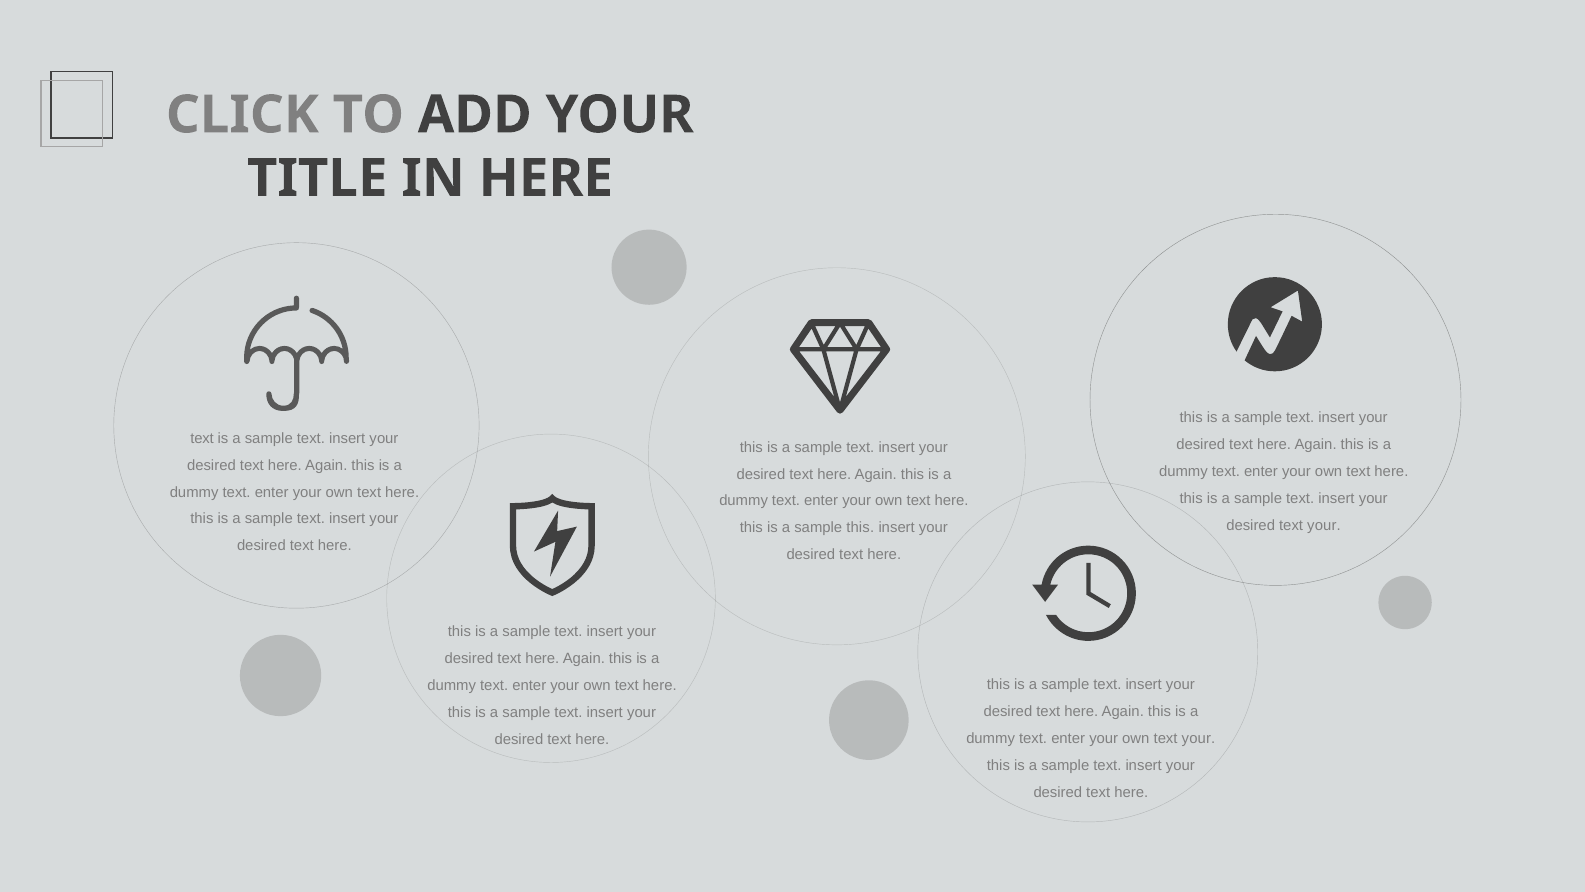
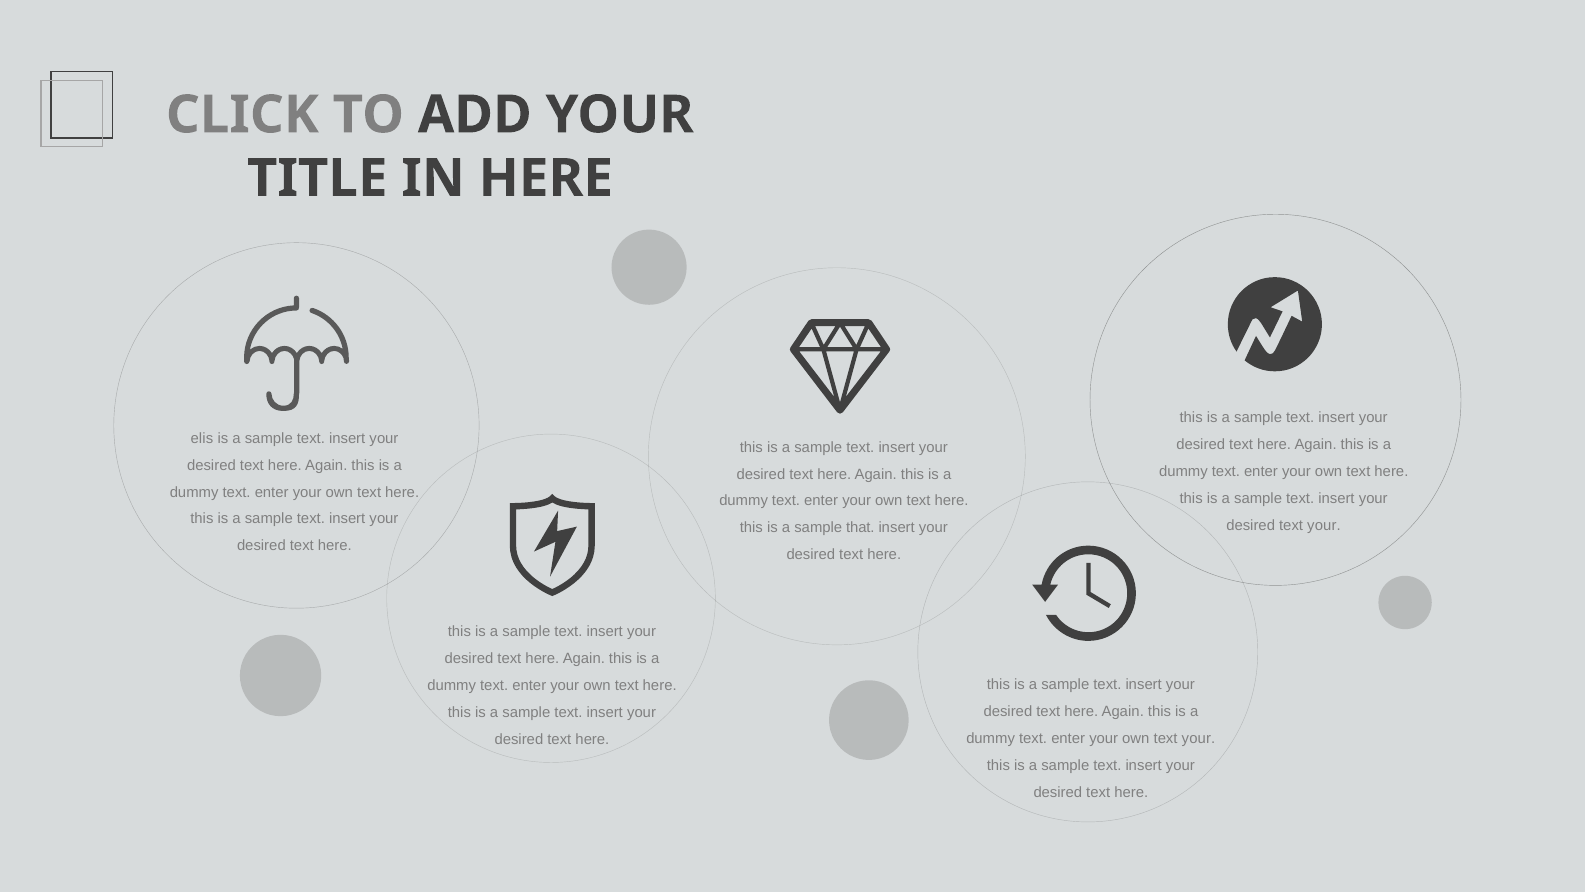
text: text -> elis (202, 438)
sample this: this -> that (860, 528)
